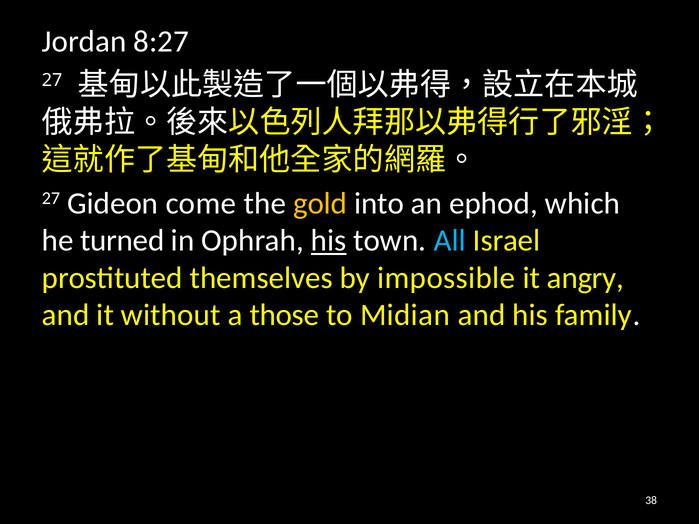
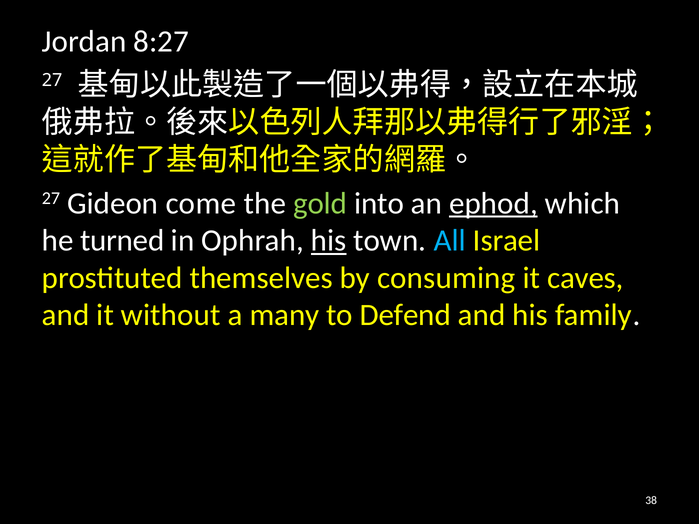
gold colour: yellow -> light green (320, 203)
ephod underline: none -> present (493, 203)
impossible: impossible -> consuming (446, 278)
angry: angry -> caves (585, 278)
those: those -> many (284, 315)
Midian: Midian -> Defend (405, 315)
